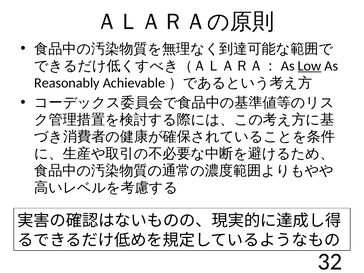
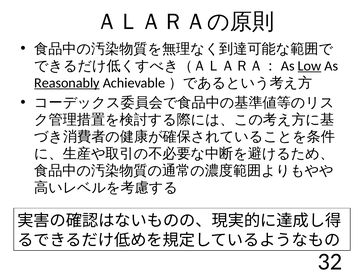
Reasonably underline: none -> present (67, 83)
